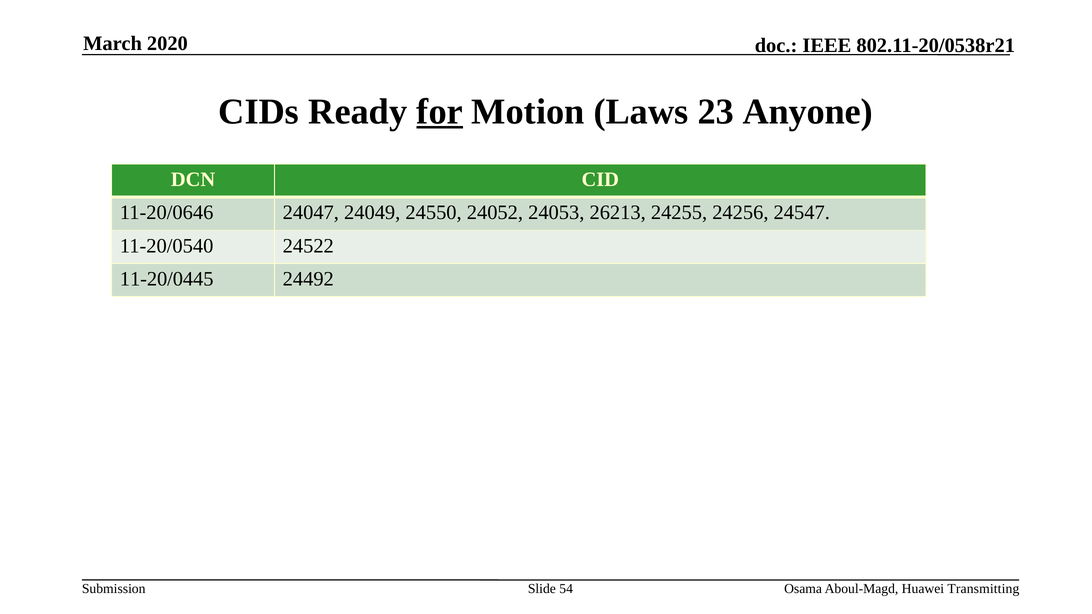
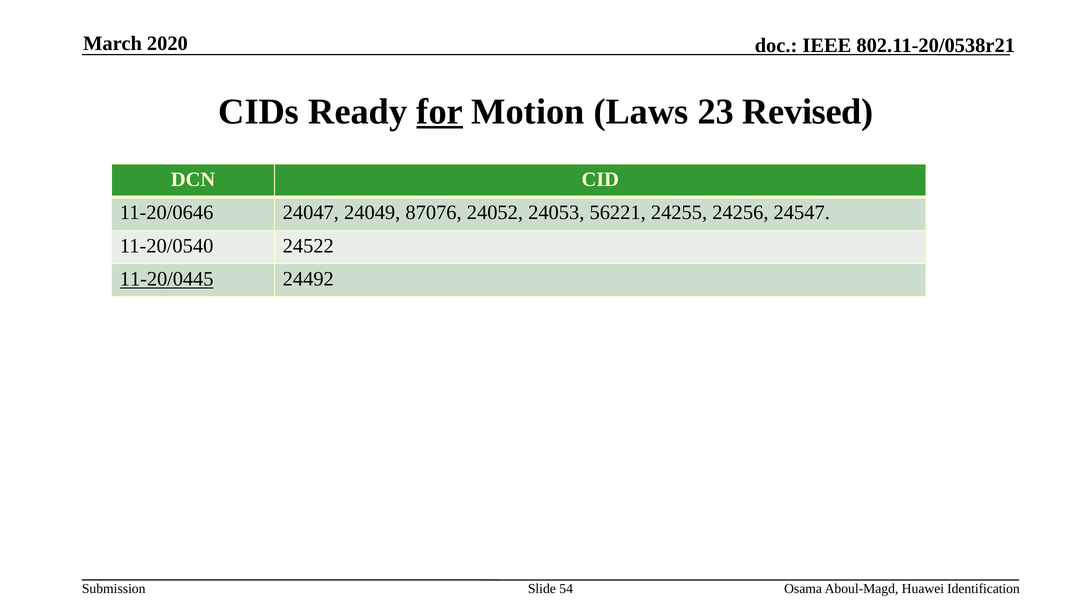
Anyone: Anyone -> Revised (808, 112)
24550: 24550 -> 87076 (434, 213)
26213: 26213 -> 56221 (618, 213)
11-20/0445 underline: none -> present (167, 279)
Transmitting: Transmitting -> Identification (984, 589)
